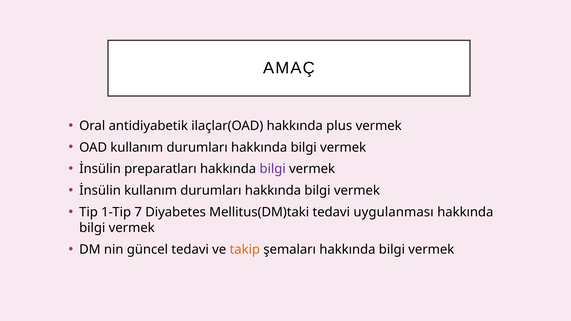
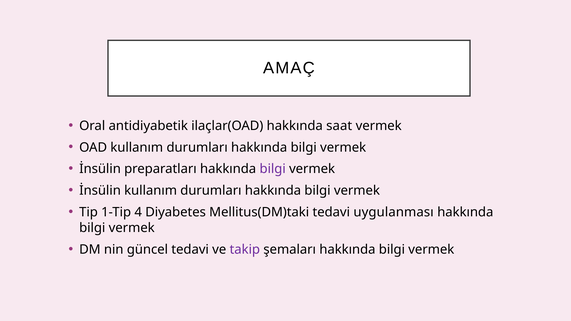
plus: plus -> saat (339, 126)
7: 7 -> 4 (138, 212)
takip colour: orange -> purple (245, 250)
